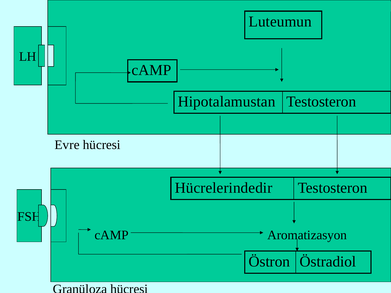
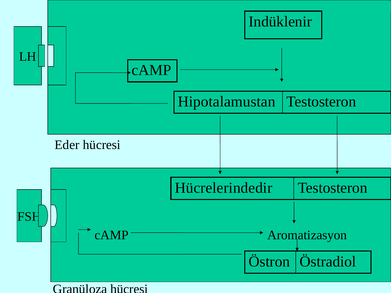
Luteumun: Luteumun -> Indüklenir (280, 22)
Evre: Evre -> Eder (67, 145)
